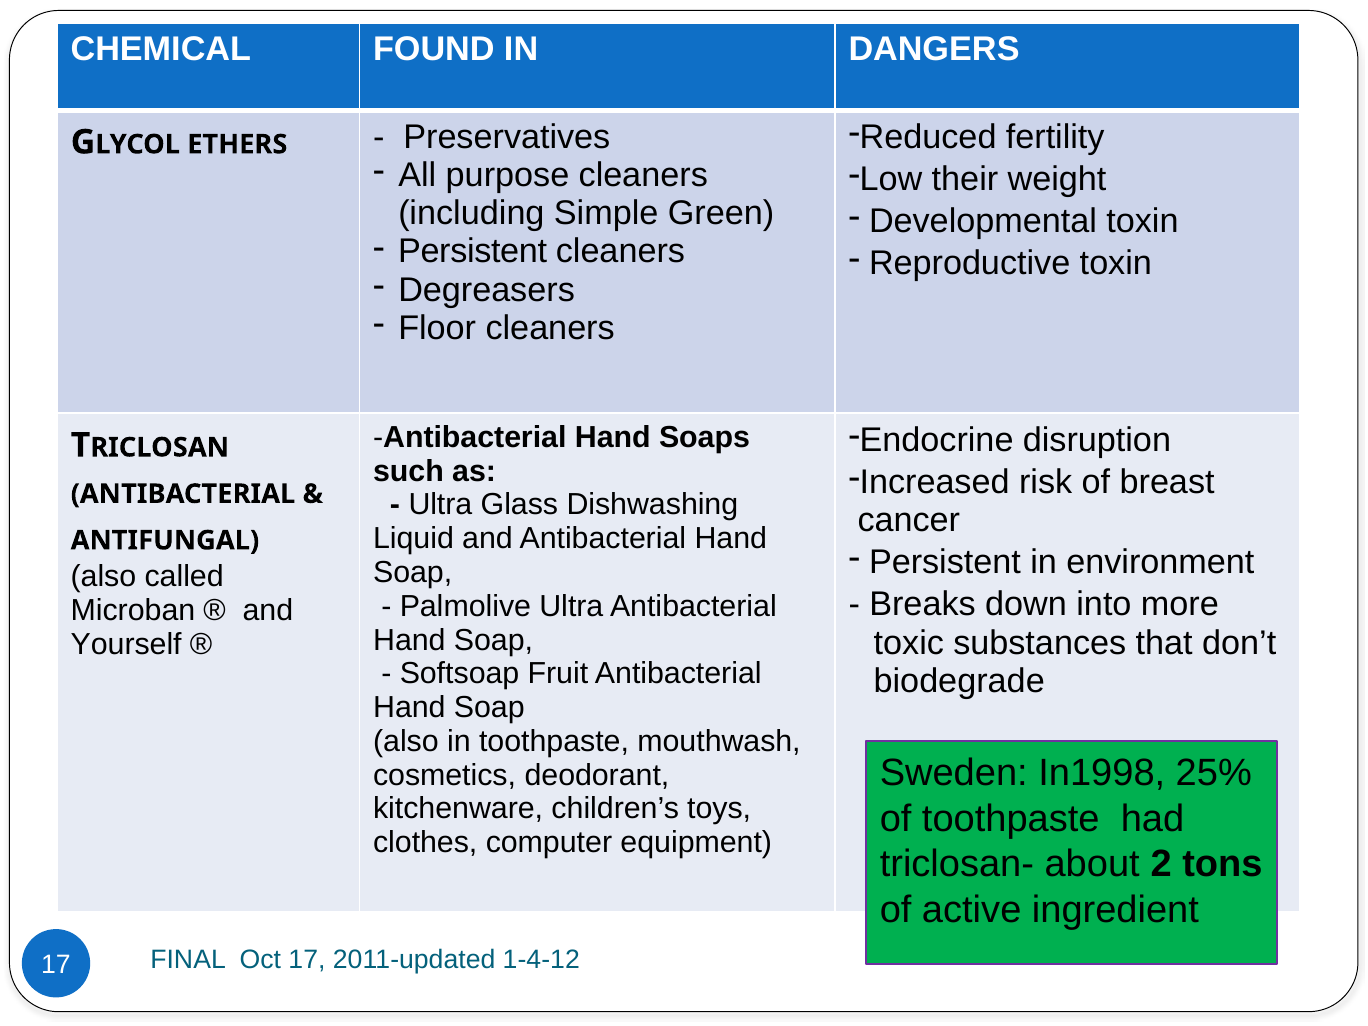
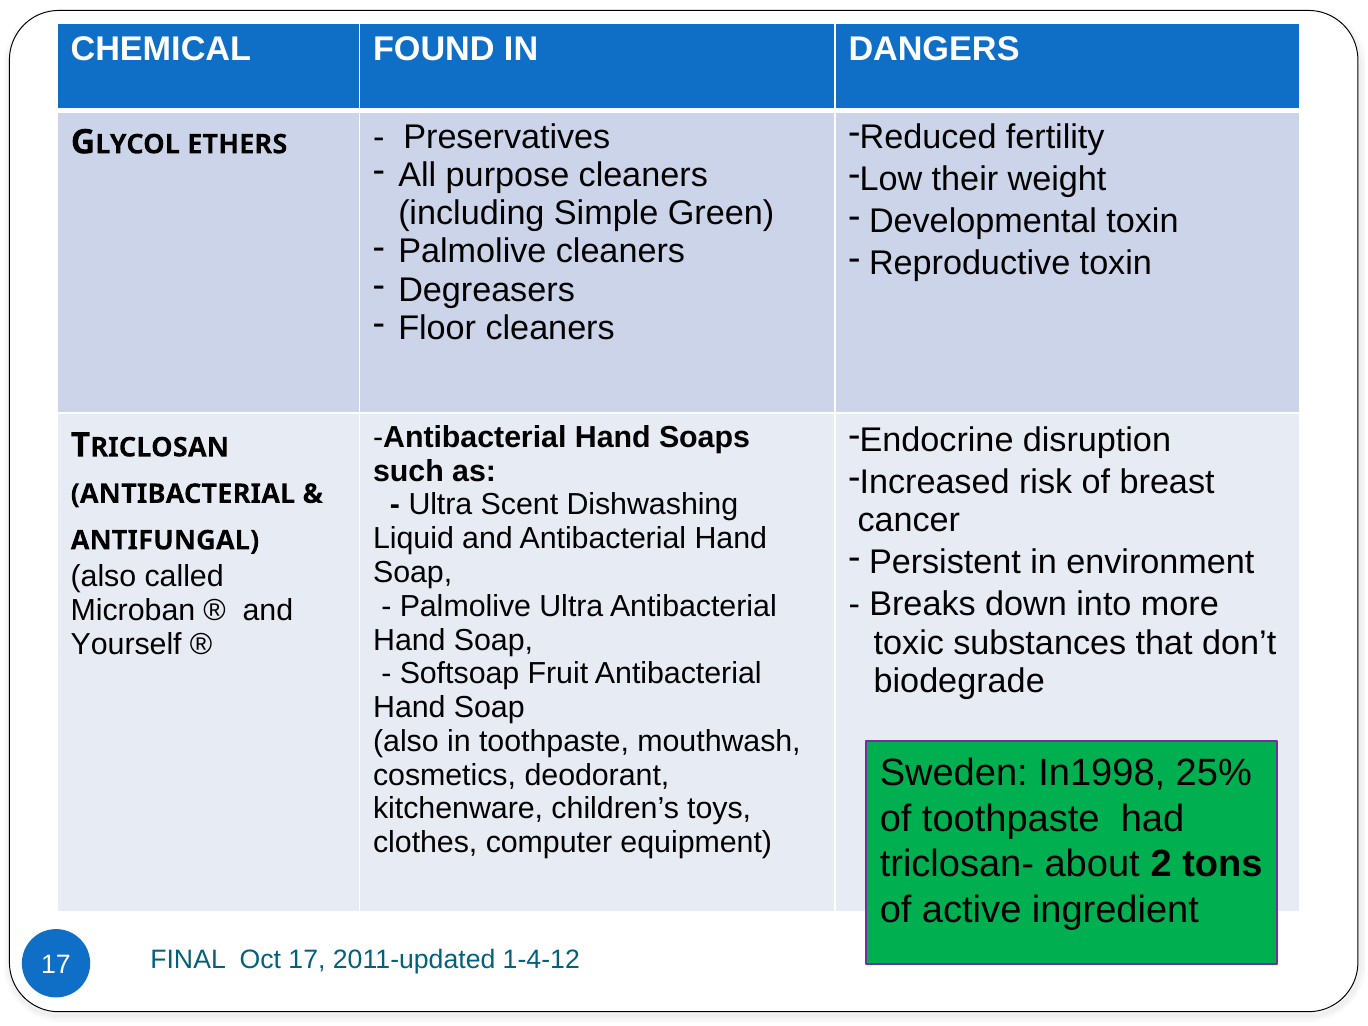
Persistent: Persistent -> Palmolive (472, 252)
Glass: Glass -> Scent (519, 505)
